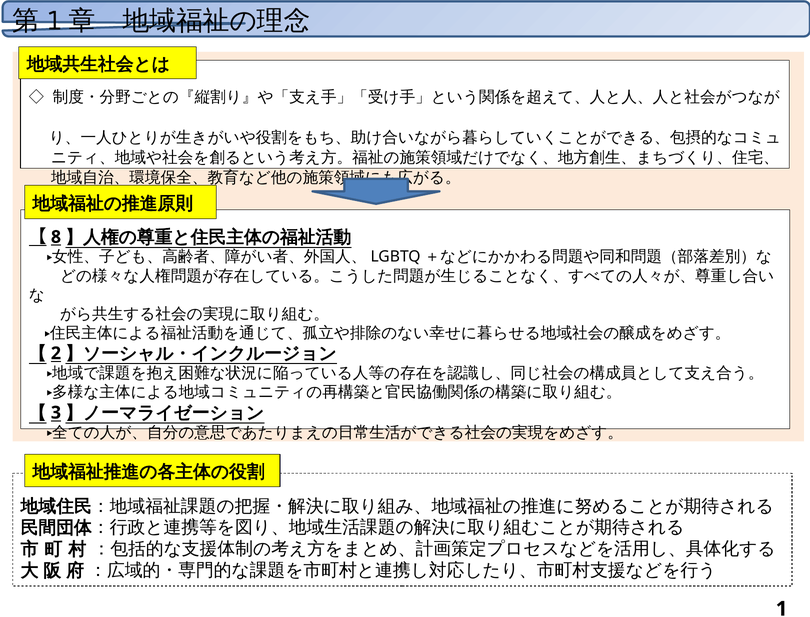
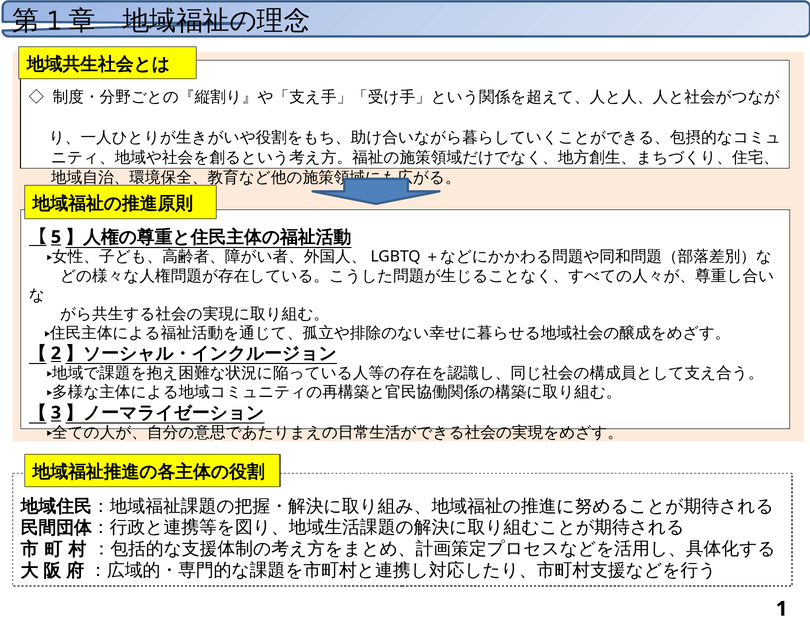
8: 8 -> 5 (56, 237)
